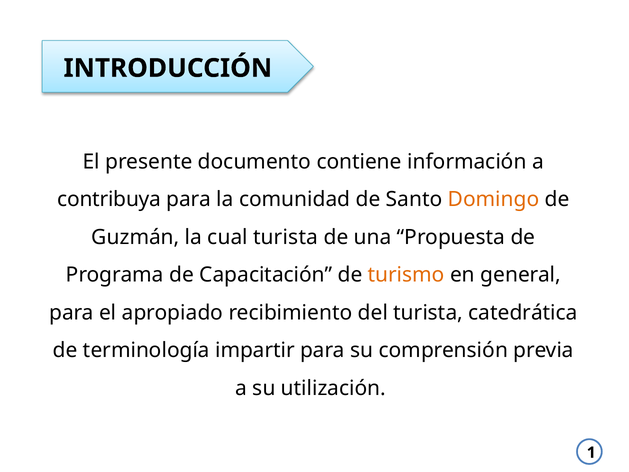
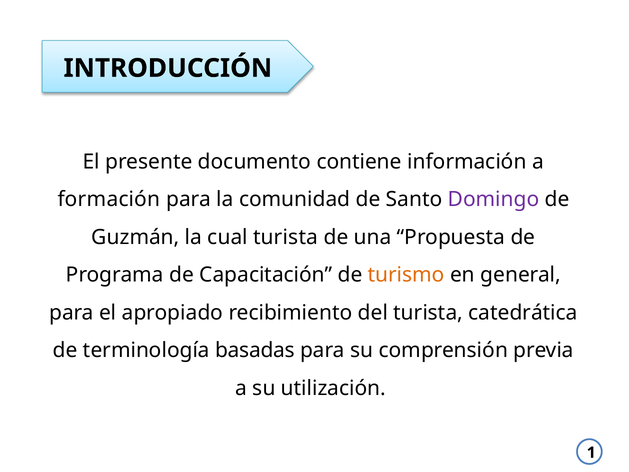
contribuya: contribuya -> formación (109, 199)
Domingo colour: orange -> purple (494, 199)
impartir: impartir -> basadas (255, 350)
